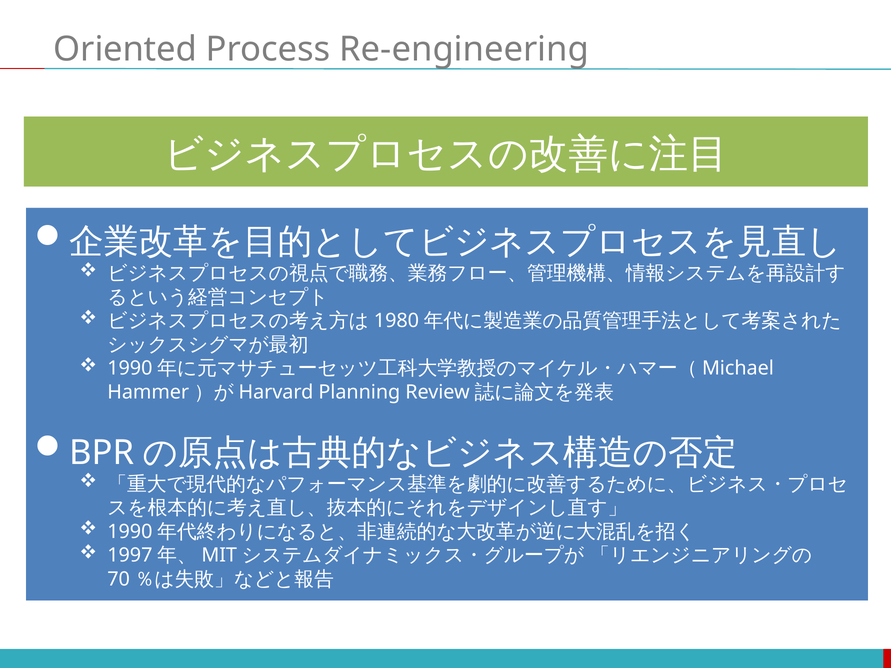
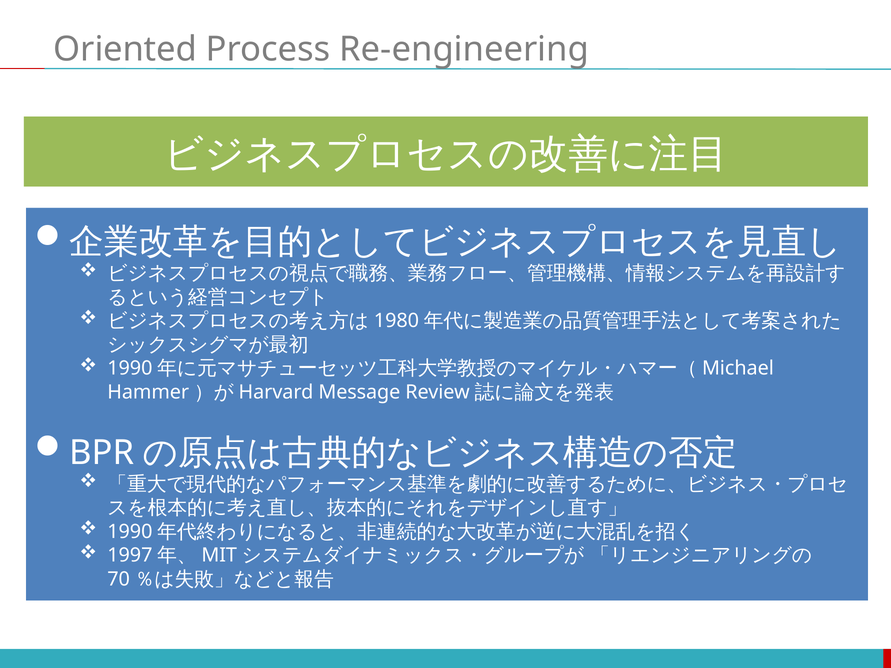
Planning: Planning -> Message (359, 392)
